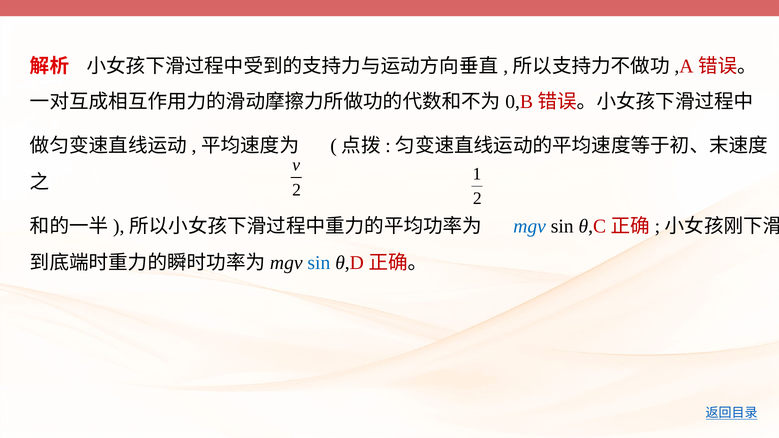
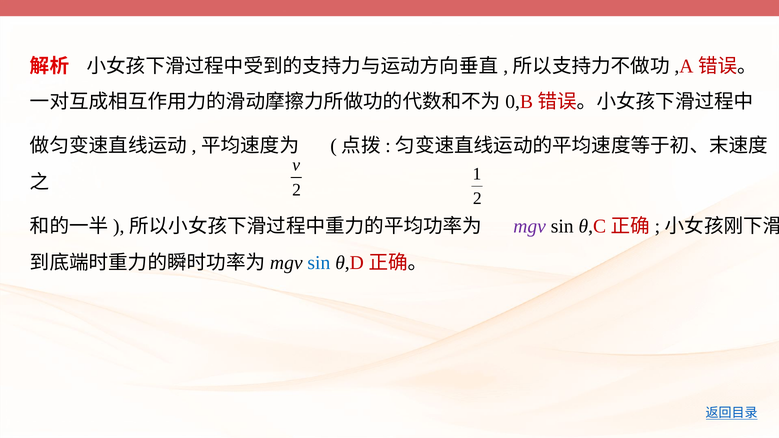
mgv colour: blue -> purple (530, 226)
